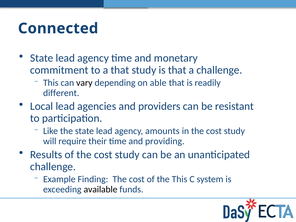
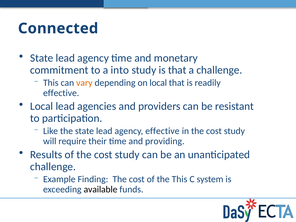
a that: that -> into (120, 70)
vary colour: black -> orange (84, 83)
on able: able -> local (158, 83)
different: different -> effective (61, 93)
agency amounts: amounts -> effective (162, 131)
